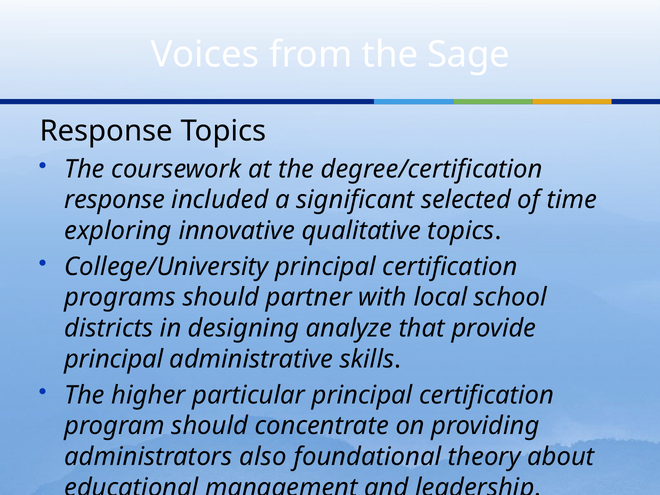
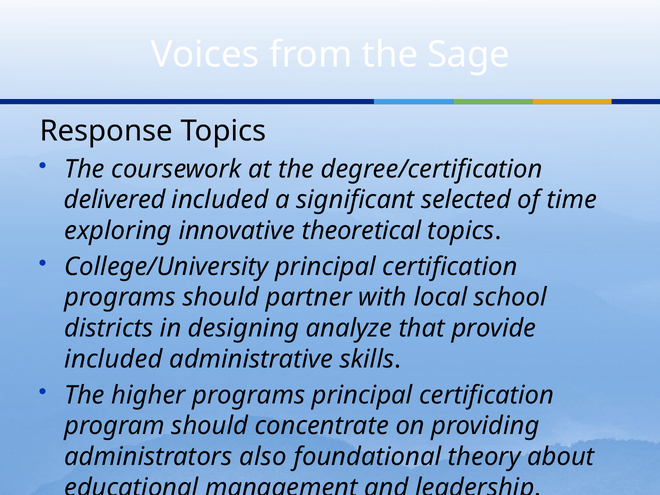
response: response -> delivered (115, 200)
qualitative: qualitative -> theoretical (361, 231)
principal: principal -> included (114, 359)
higher particular: particular -> programs (249, 395)
